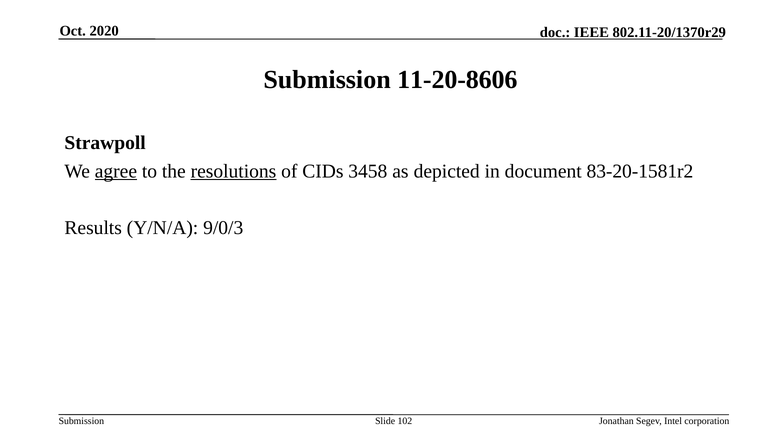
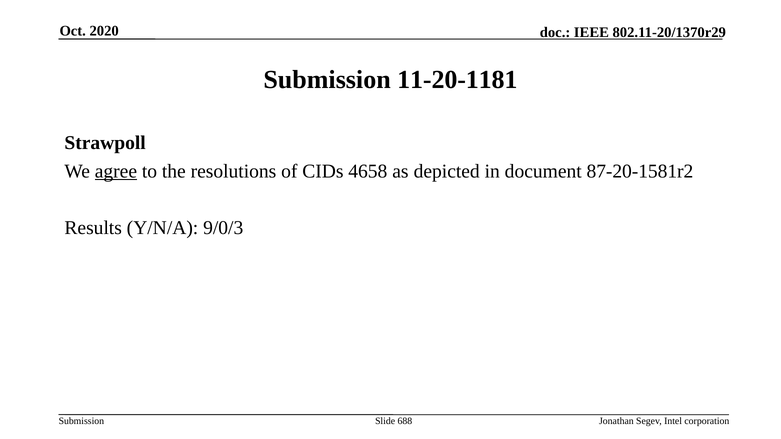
11-20-8606: 11-20-8606 -> 11-20-1181 (457, 80)
resolutions underline: present -> none (233, 171)
3458: 3458 -> 4658 (368, 171)
83-20-1581r2: 83-20-1581r2 -> 87-20-1581r2 (640, 171)
102: 102 -> 688 (405, 421)
